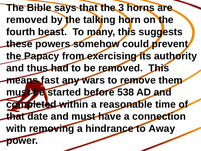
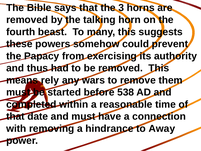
fast: fast -> rely (50, 80)
